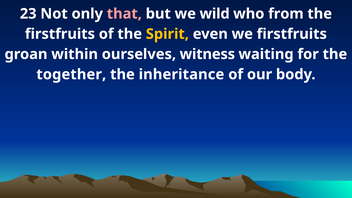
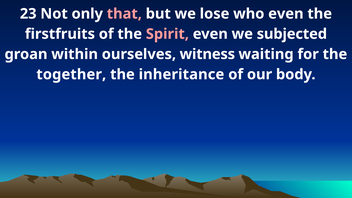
wild: wild -> lose (215, 14)
who from: from -> even (286, 14)
Spirit colour: yellow -> pink (167, 34)
we firstfruits: firstfruits -> subjected (292, 34)
